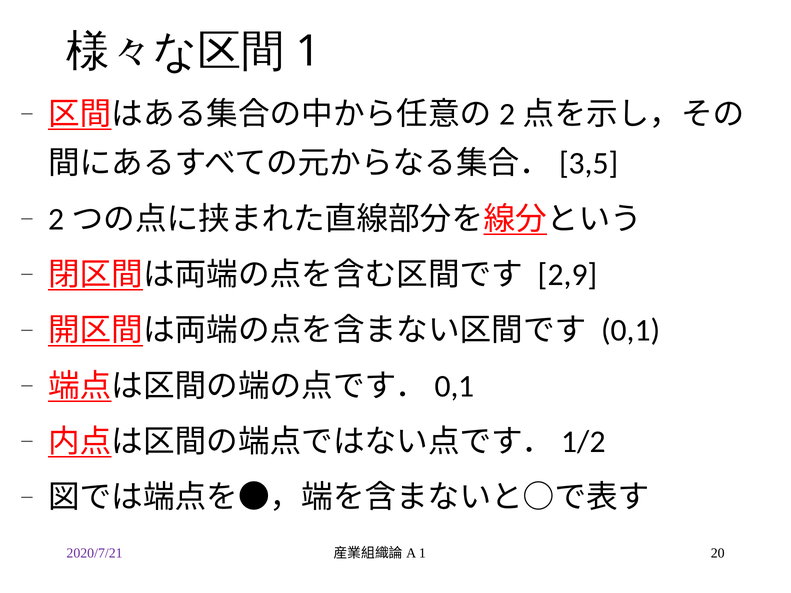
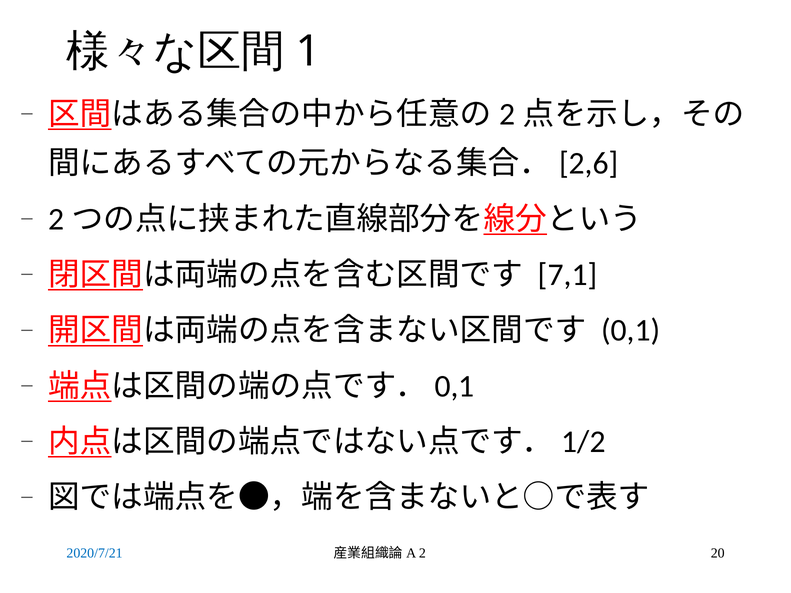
3,5: 3,5 -> 2,6 (589, 163)
2,9: 2,9 -> 7,1 (568, 275)
2020/7/21 colour: purple -> blue (95, 553)
1: 1 -> 2 (422, 553)
